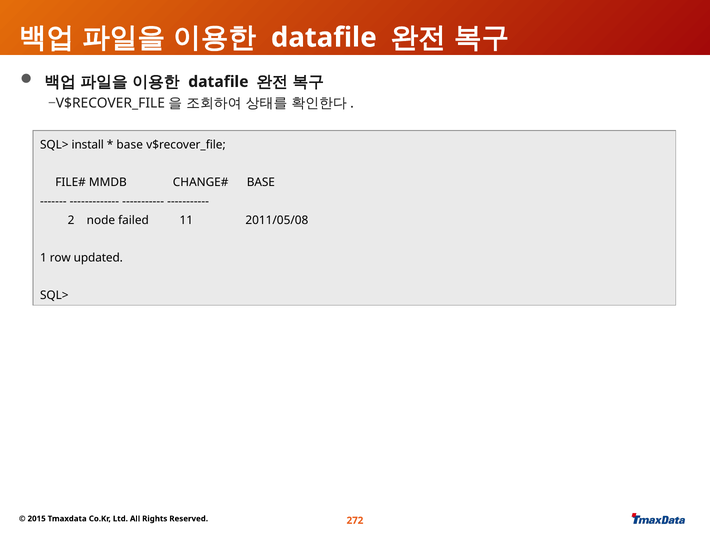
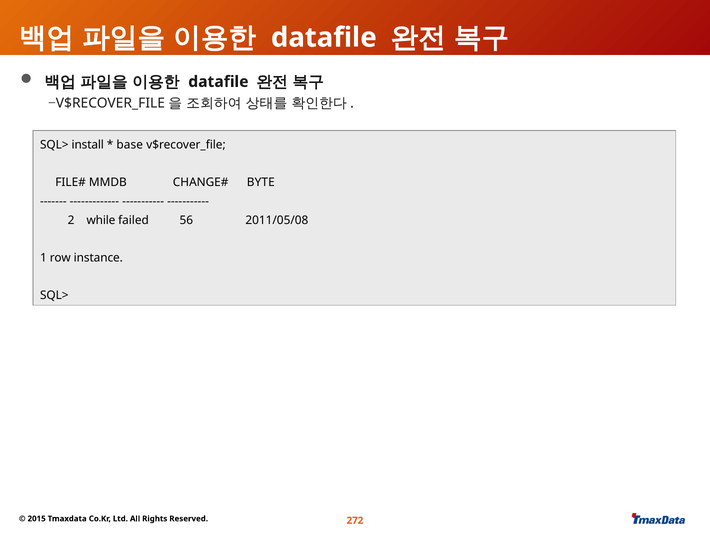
BASE: BASE -> BYTE (261, 182)
node: node -> while (101, 220)
11: 11 -> 56 (186, 220)
updated: updated -> instance (98, 258)
